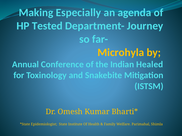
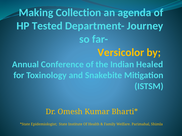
Especially: Especially -> Collection (79, 13)
Microhyla: Microhyla -> Versicolor (121, 53)
